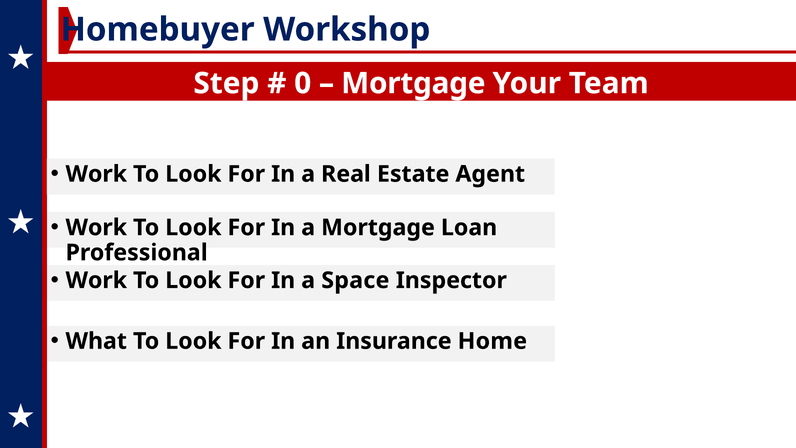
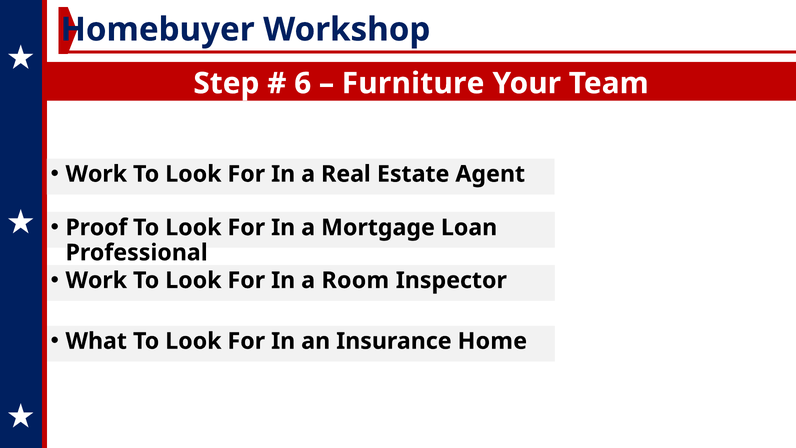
0: 0 -> 6 (303, 83)
Mortgage: Mortgage -> Furniture (413, 83)
Work: Work -> Proof (96, 227)
Space: Space -> Room (355, 280)
